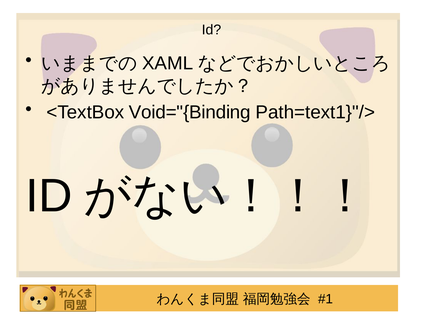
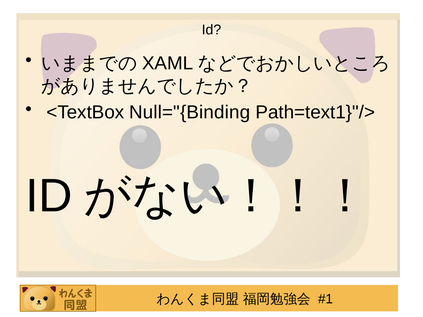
Void="{Binding: Void="{Binding -> Null="{Binding (190, 112)
